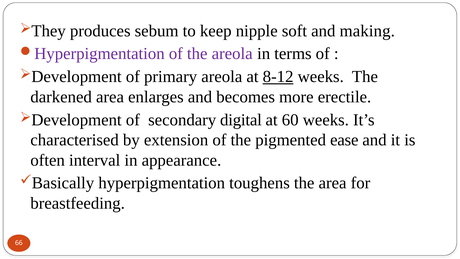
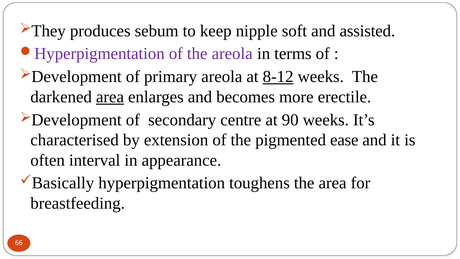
making: making -> assisted (367, 31)
area underline: none -> present (110, 97)
digital: digital -> centre (241, 120)
60: 60 -> 90 (290, 120)
